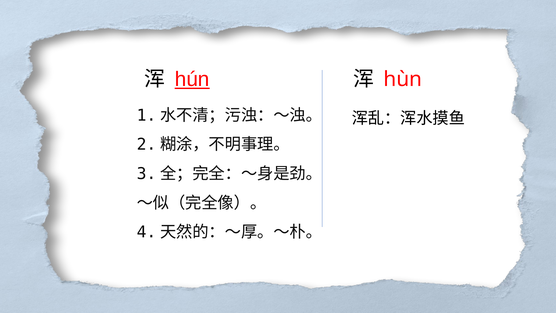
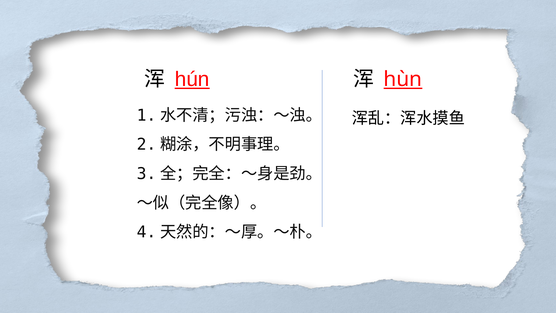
hùn underline: none -> present (403, 79)
